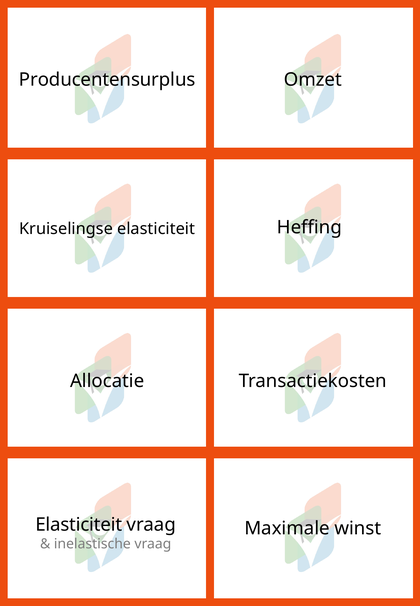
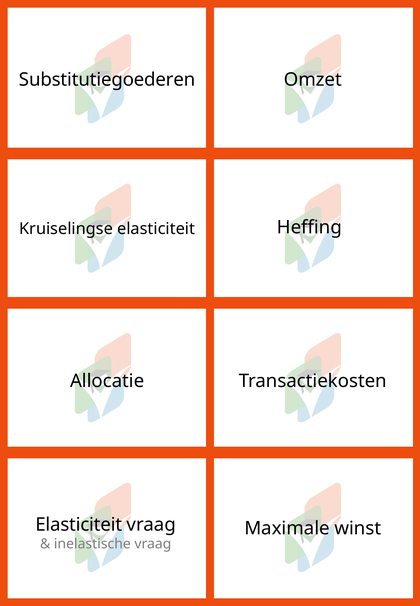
Producentensurplus: Producentensurplus -> Substitutiegoederen (107, 80)
